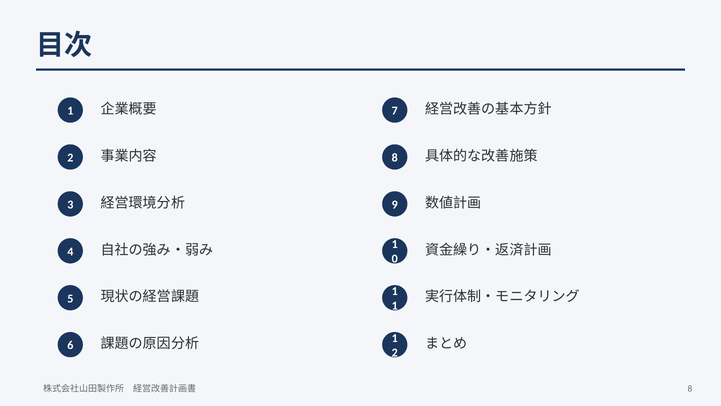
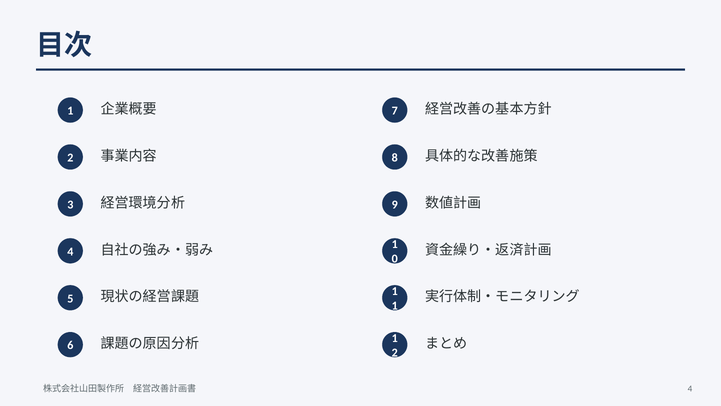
8: 8 -> 4 (690, 388)
